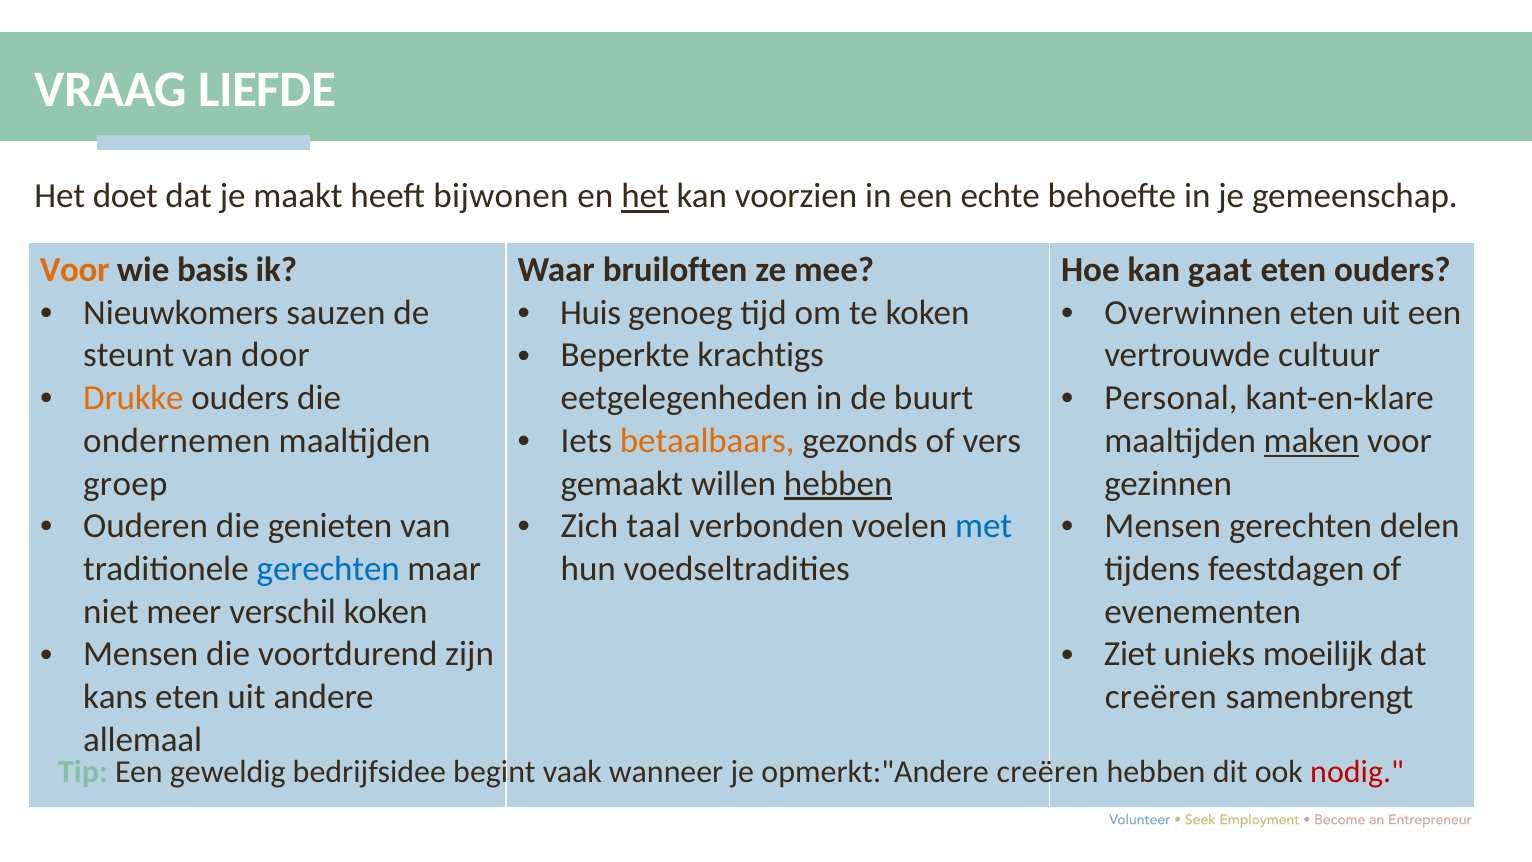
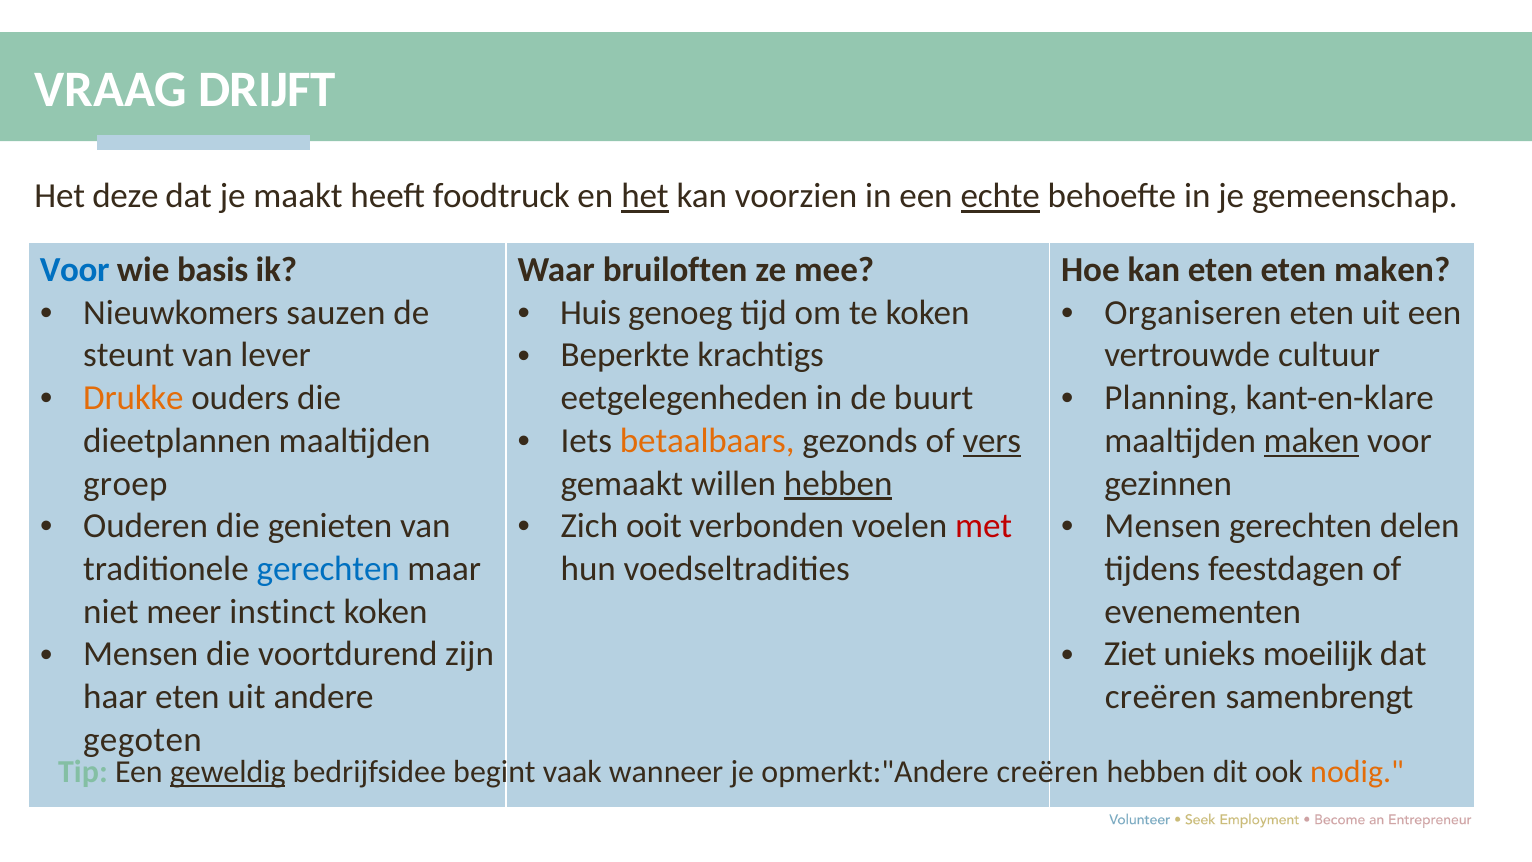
LIEFDE: LIEFDE -> DRIJFT (267, 89)
doet: doet -> deze (125, 196)
bijwonen: bijwonen -> foodtruck (501, 196)
echte underline: none -> present (1000, 196)
Voor colour: orange -> blue (75, 270)
kan gaat: gaat -> eten (1221, 270)
eten ouders: ouders -> maken (1392, 270)
Overwinnen: Overwinnen -> Organiseren (1193, 312)
door: door -> lever (276, 355)
Personal: Personal -> Planning (1171, 398)
vers underline: none -> present (992, 441)
ondernemen: ondernemen -> dieetplannen (177, 441)
taal: taal -> ooit (654, 526)
met colour: blue -> red (984, 526)
verschil: verschil -> instinct (282, 611)
kans: kans -> haar (115, 697)
allemaal: allemaal -> gegoten (142, 740)
geweldig underline: none -> present (228, 772)
nodig colour: red -> orange (1357, 772)
